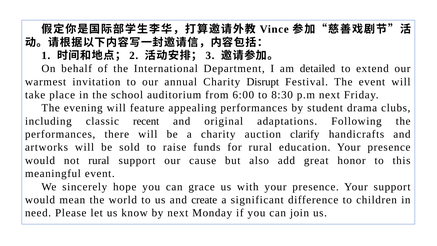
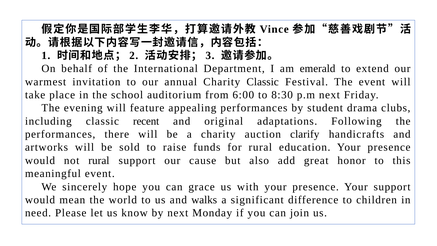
detailed: detailed -> emerald (318, 69)
Charity Disrupt: Disrupt -> Classic (263, 82)
create: create -> walks (204, 200)
